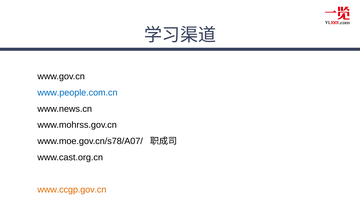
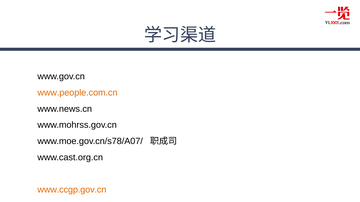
www.people.com.cn colour: blue -> orange (77, 93)
